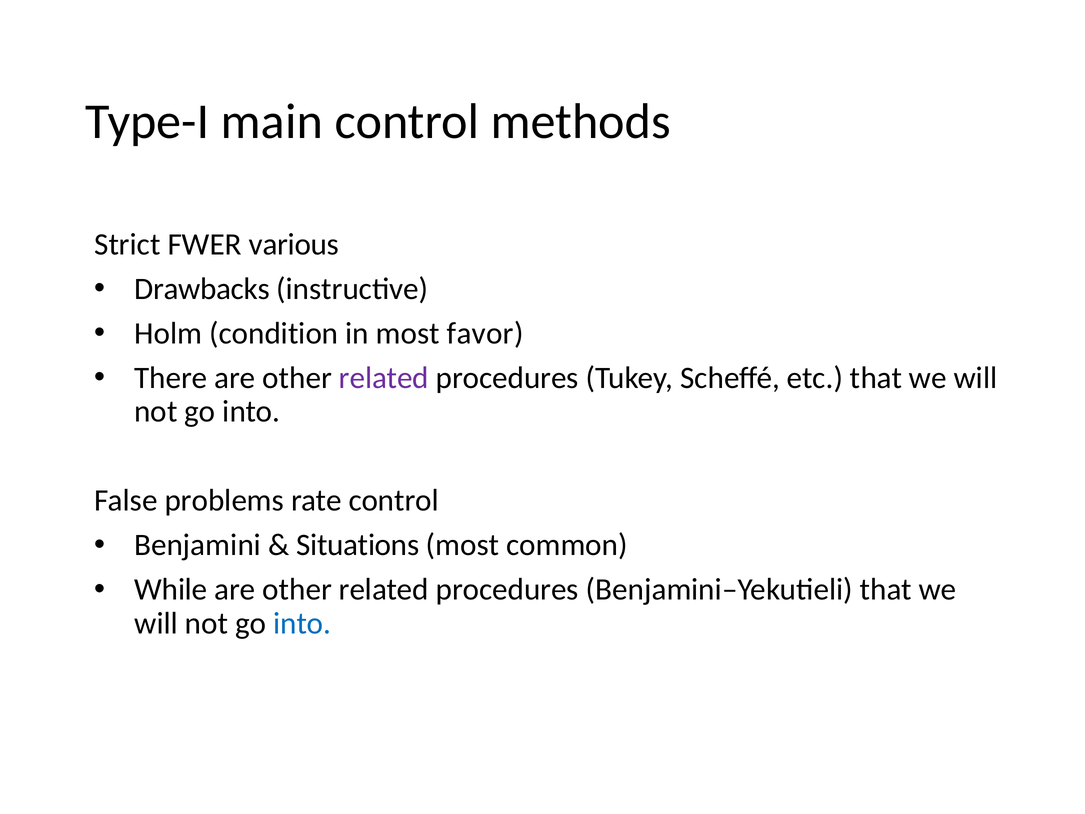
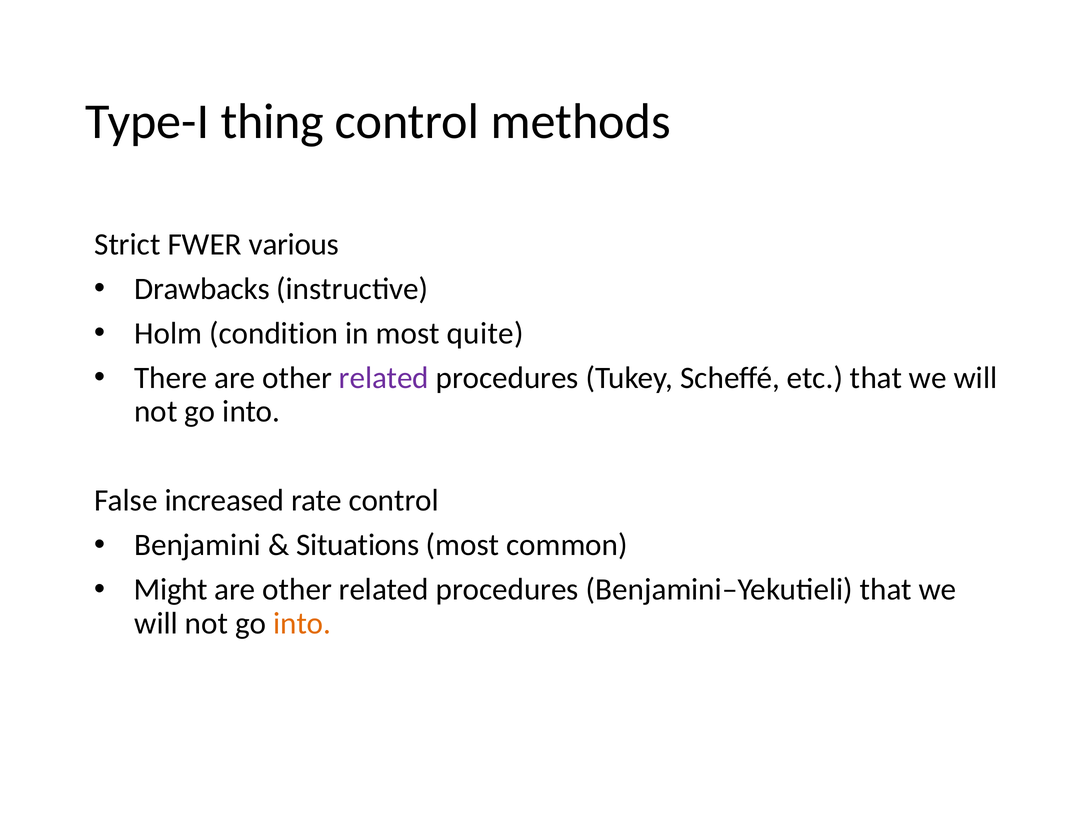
main: main -> thing (272, 122)
favor: favor -> quite (485, 333)
problems: problems -> increased (224, 500)
While: While -> Might (171, 589)
into colour: blue -> orange (302, 623)
